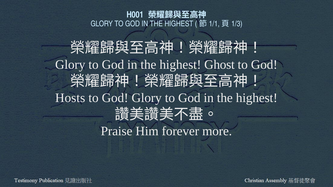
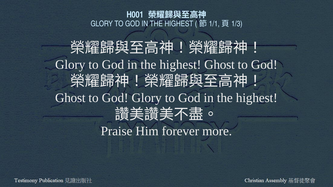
Hosts: Hosts -> Ghost (70, 98)
